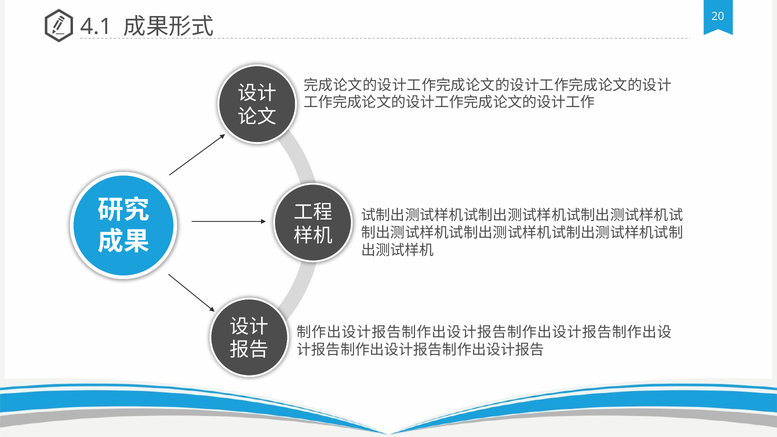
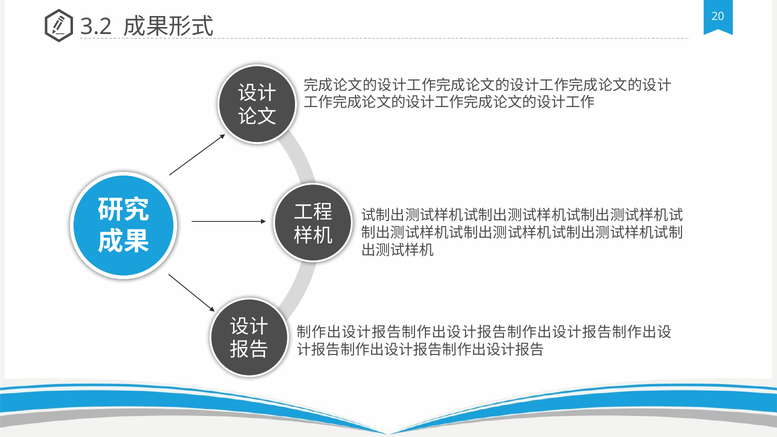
4.1: 4.1 -> 3.2 (96, 27)
